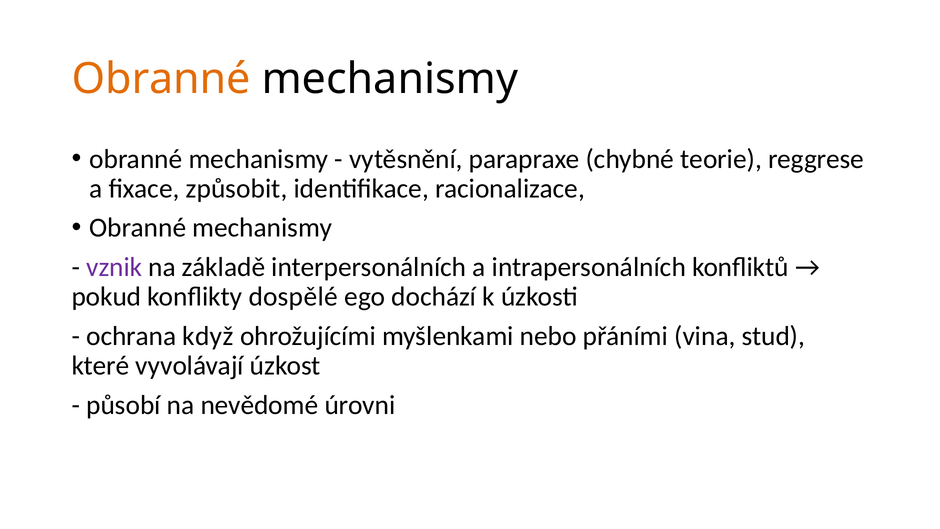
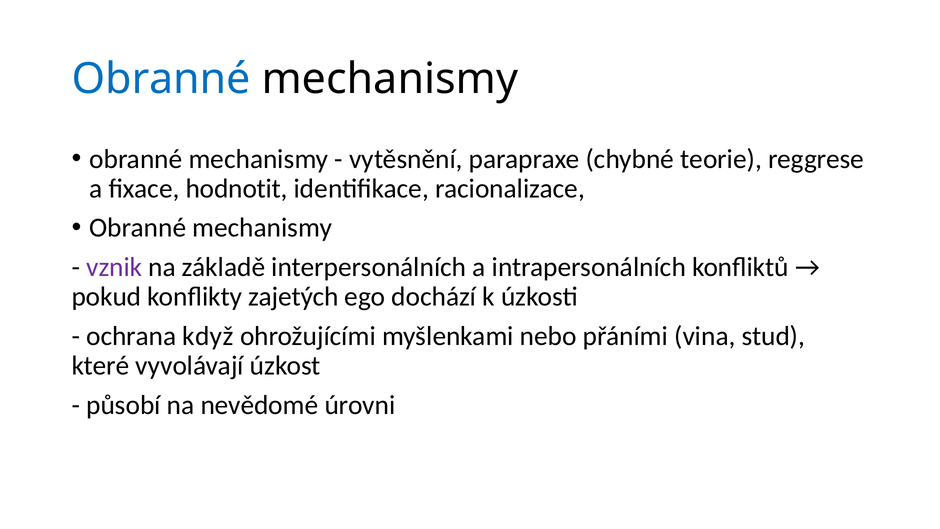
Obranné colour: orange -> blue (161, 79)
způsobit: způsobit -> hodnotit (237, 188)
dospělé: dospělé -> zajetých (293, 297)
